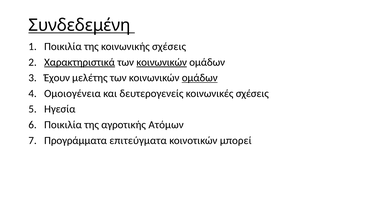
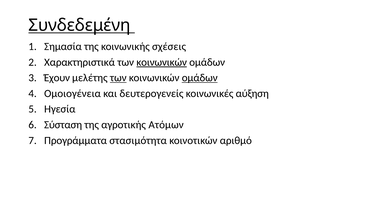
Ποικιλία: Ποικιλία -> Σημασία (63, 46)
Χαρακτηριστικά underline: present -> none (80, 62)
των underline: none -> present (118, 78)
κοινωνικές σχέσεις: σχέσεις -> αύξηση (252, 93)
Ποικιλία: Ποικιλία -> Σύσταση (63, 125)
επιτεύγματα: επιτεύγματα -> στασιμότητα (138, 140)
μπορεί: μπορεί -> αριθμό (236, 140)
